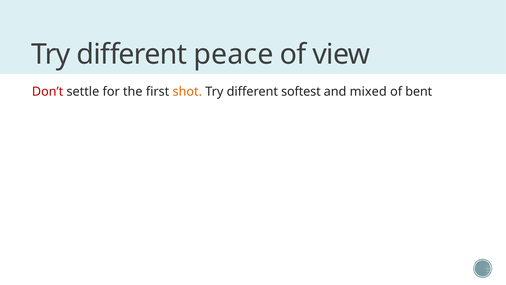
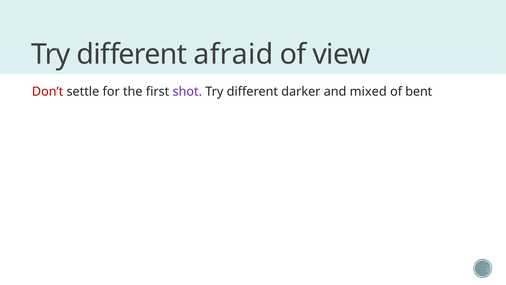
peace: peace -> afraid (233, 54)
shot colour: orange -> purple (187, 92)
softest: softest -> darker (301, 92)
